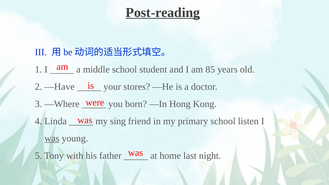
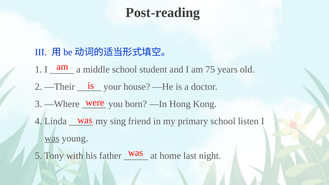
Post-reading underline: present -> none (163, 13)
85: 85 -> 75 (210, 69)
—Have: —Have -> —Their (60, 87)
stores: stores -> house (137, 87)
